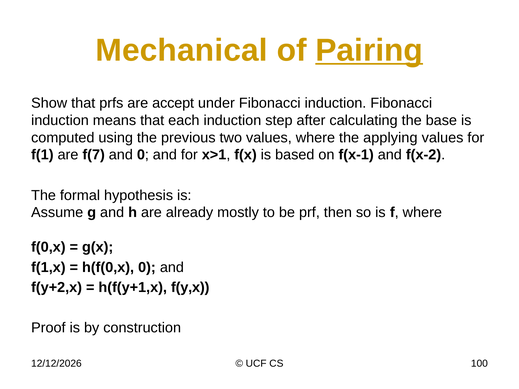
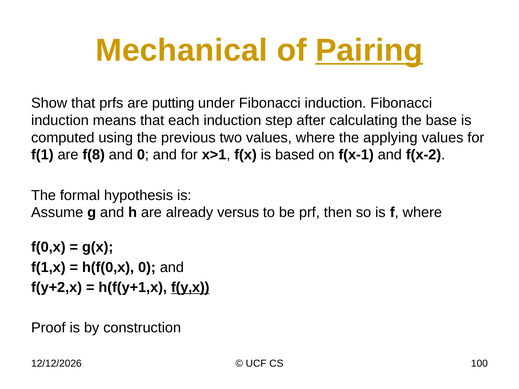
accept: accept -> putting (173, 103)
f(7: f(7 -> f(8 (94, 155)
mostly: mostly -> versus (238, 213)
f(y,x underline: none -> present (190, 288)
